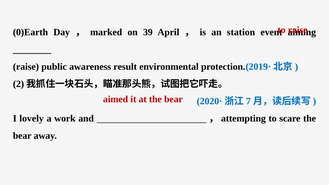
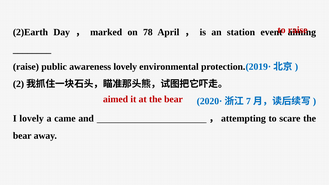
0)Earth: 0)Earth -> 2)Earth (30, 32)
39: 39 -> 78 (148, 32)
awareness result: result -> lovely (125, 67)
work: work -> came (65, 119)
